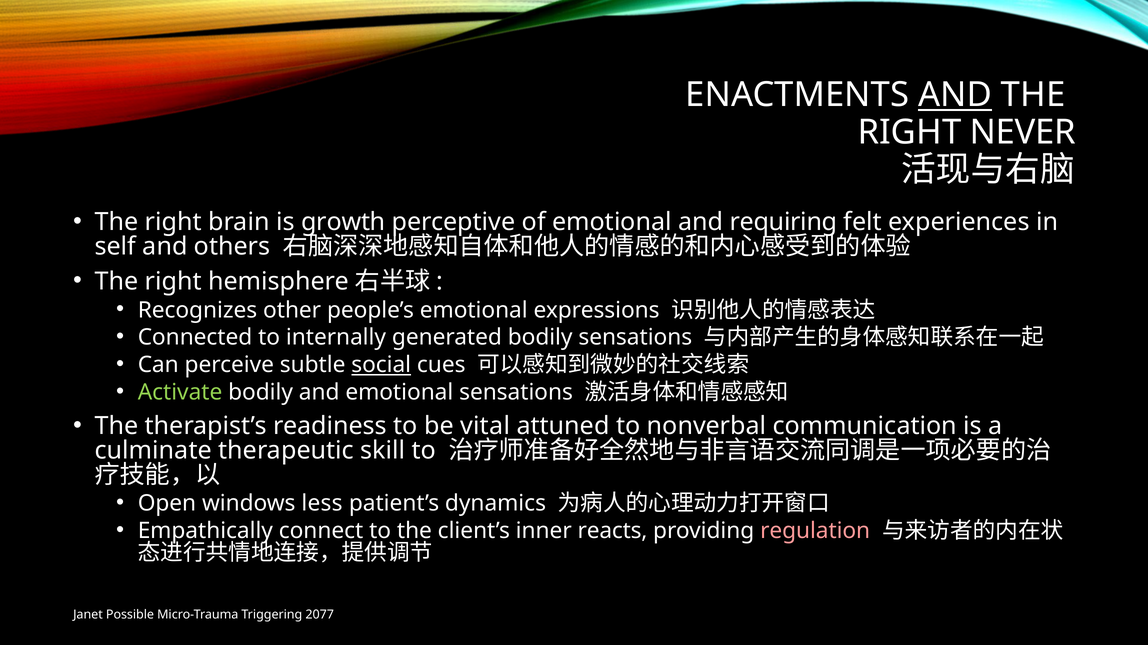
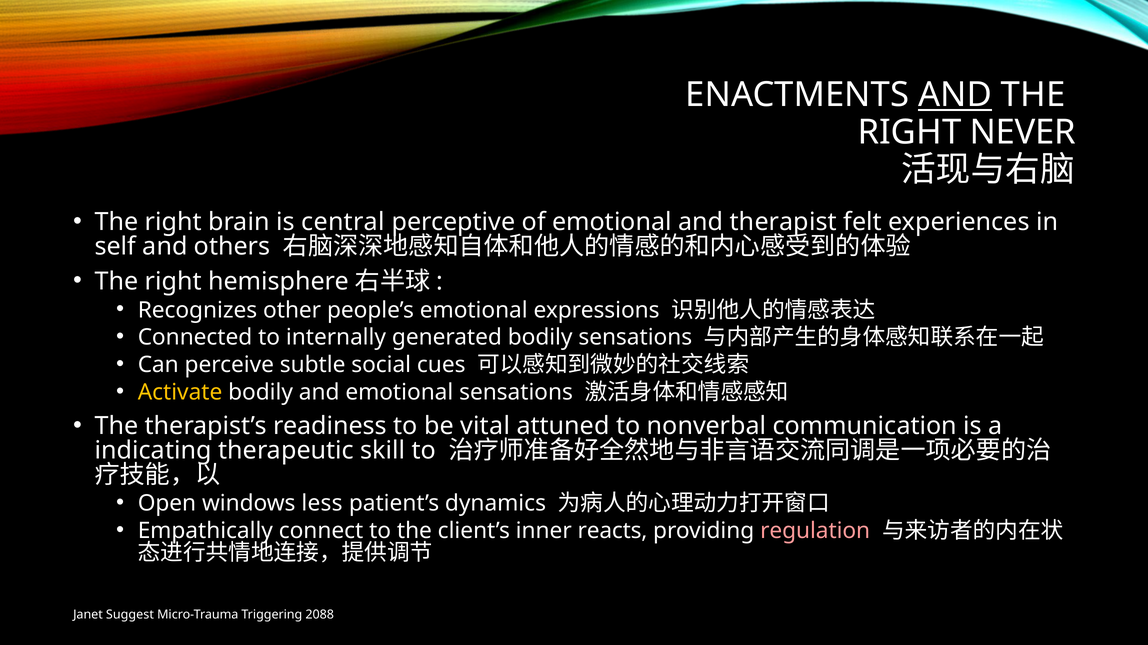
growth: growth -> central (343, 222)
requiring: requiring -> therapist (783, 222)
social underline: present -> none (381, 365)
Activate colour: light green -> yellow (180, 393)
culminate: culminate -> indicating (153, 451)
Possible: Possible -> Suggest (130, 616)
2077: 2077 -> 2088 (320, 616)
